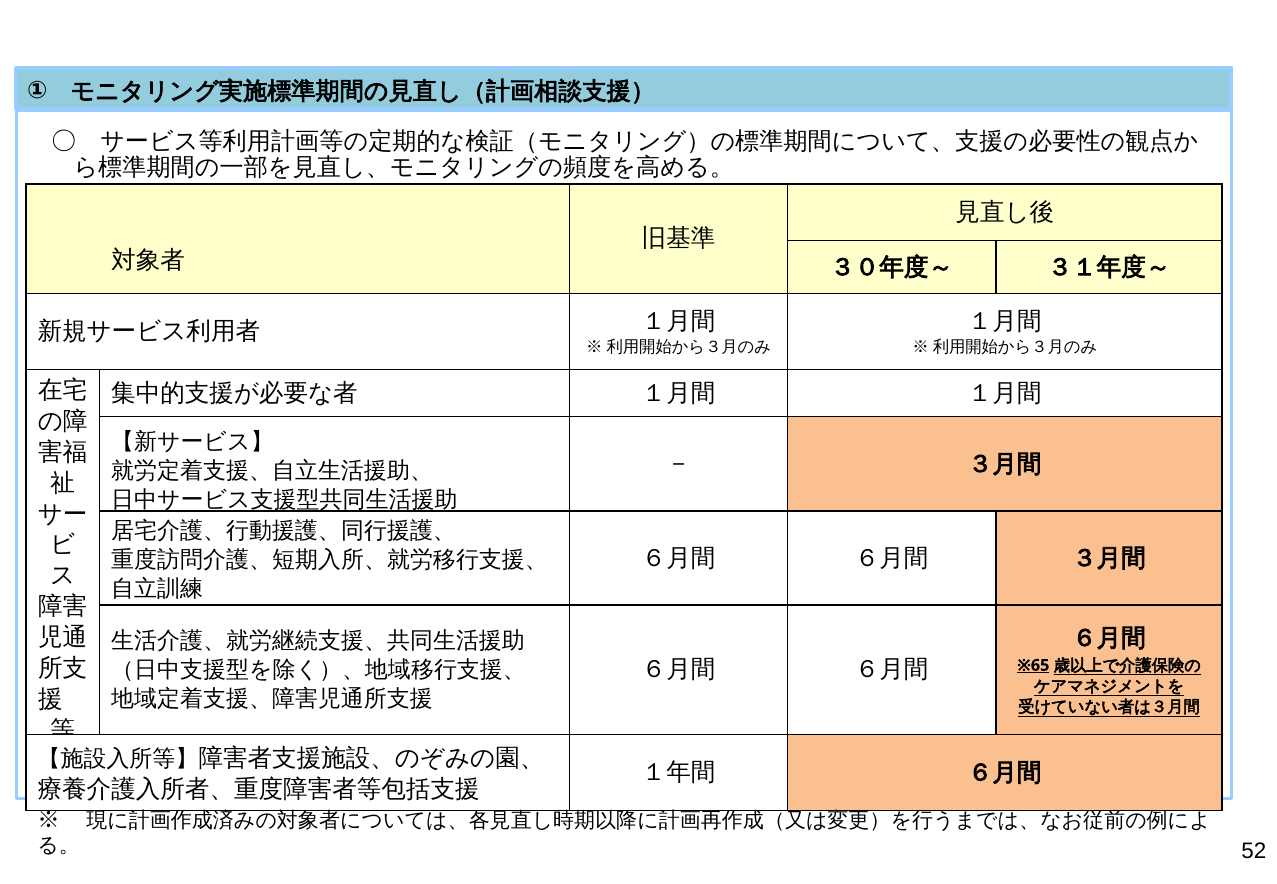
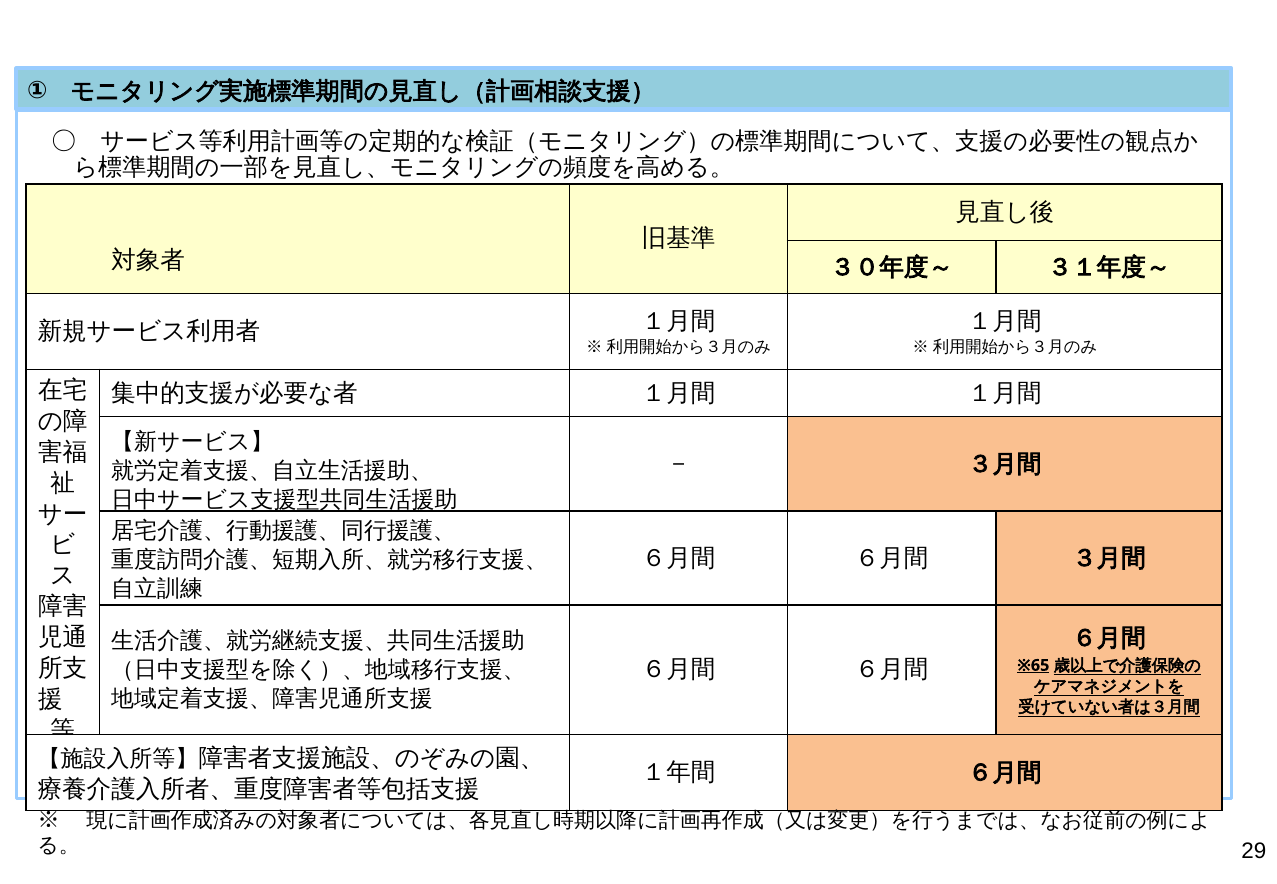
52: 52 -> 29 (1254, 851)
